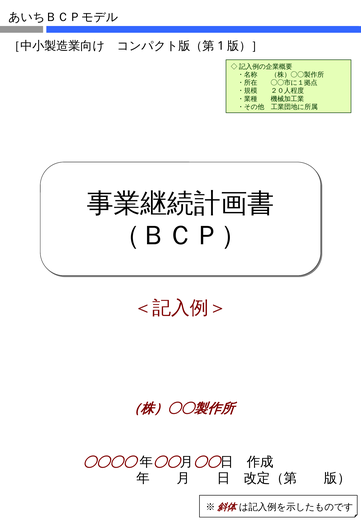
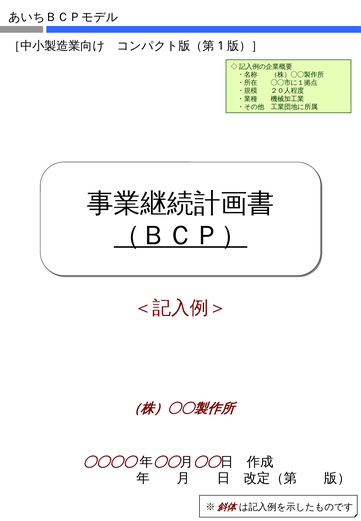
（ＢＣＰ） underline: none -> present (181, 236)
